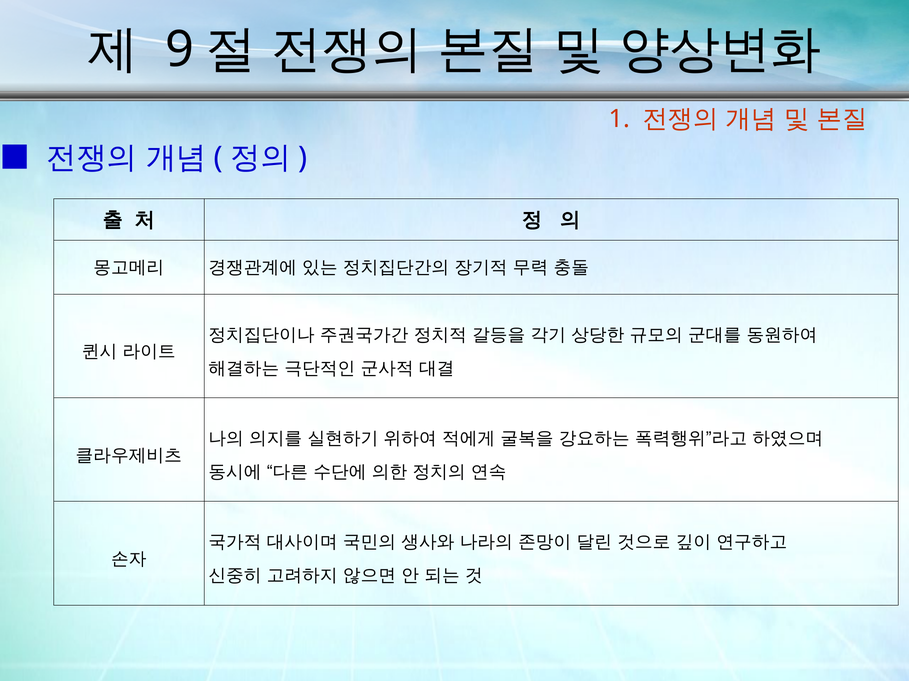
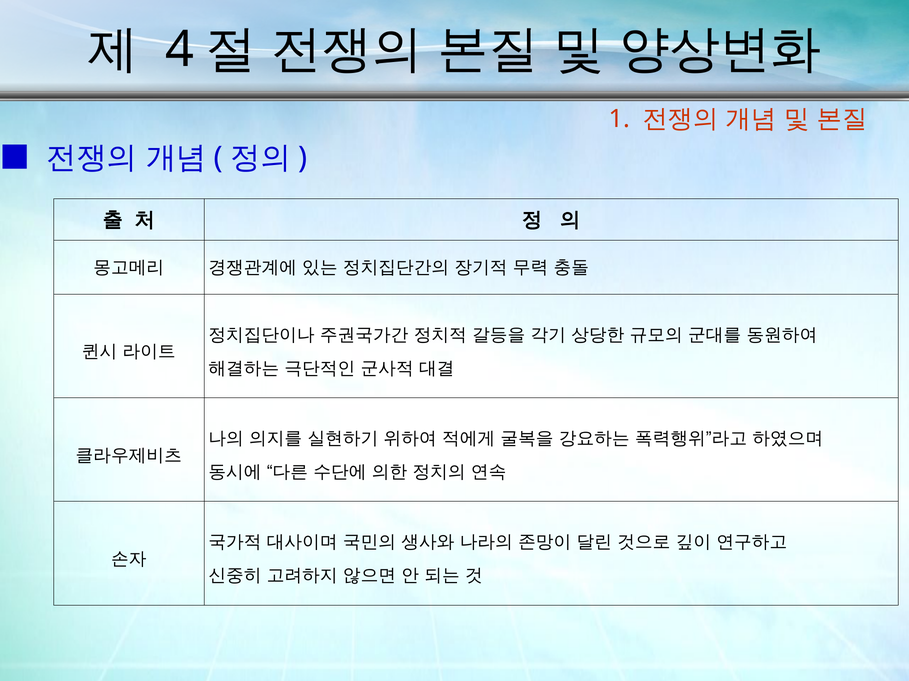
9: 9 -> 4 (180, 50)
